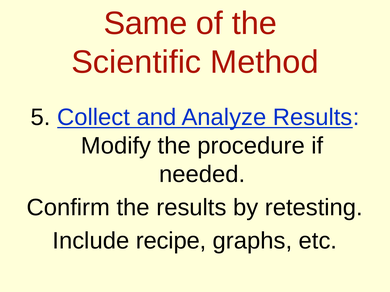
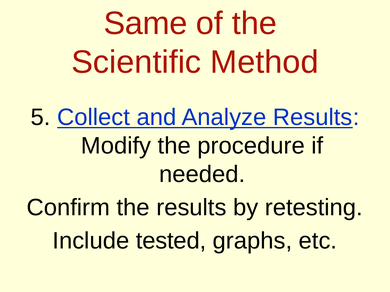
recipe: recipe -> tested (171, 241)
